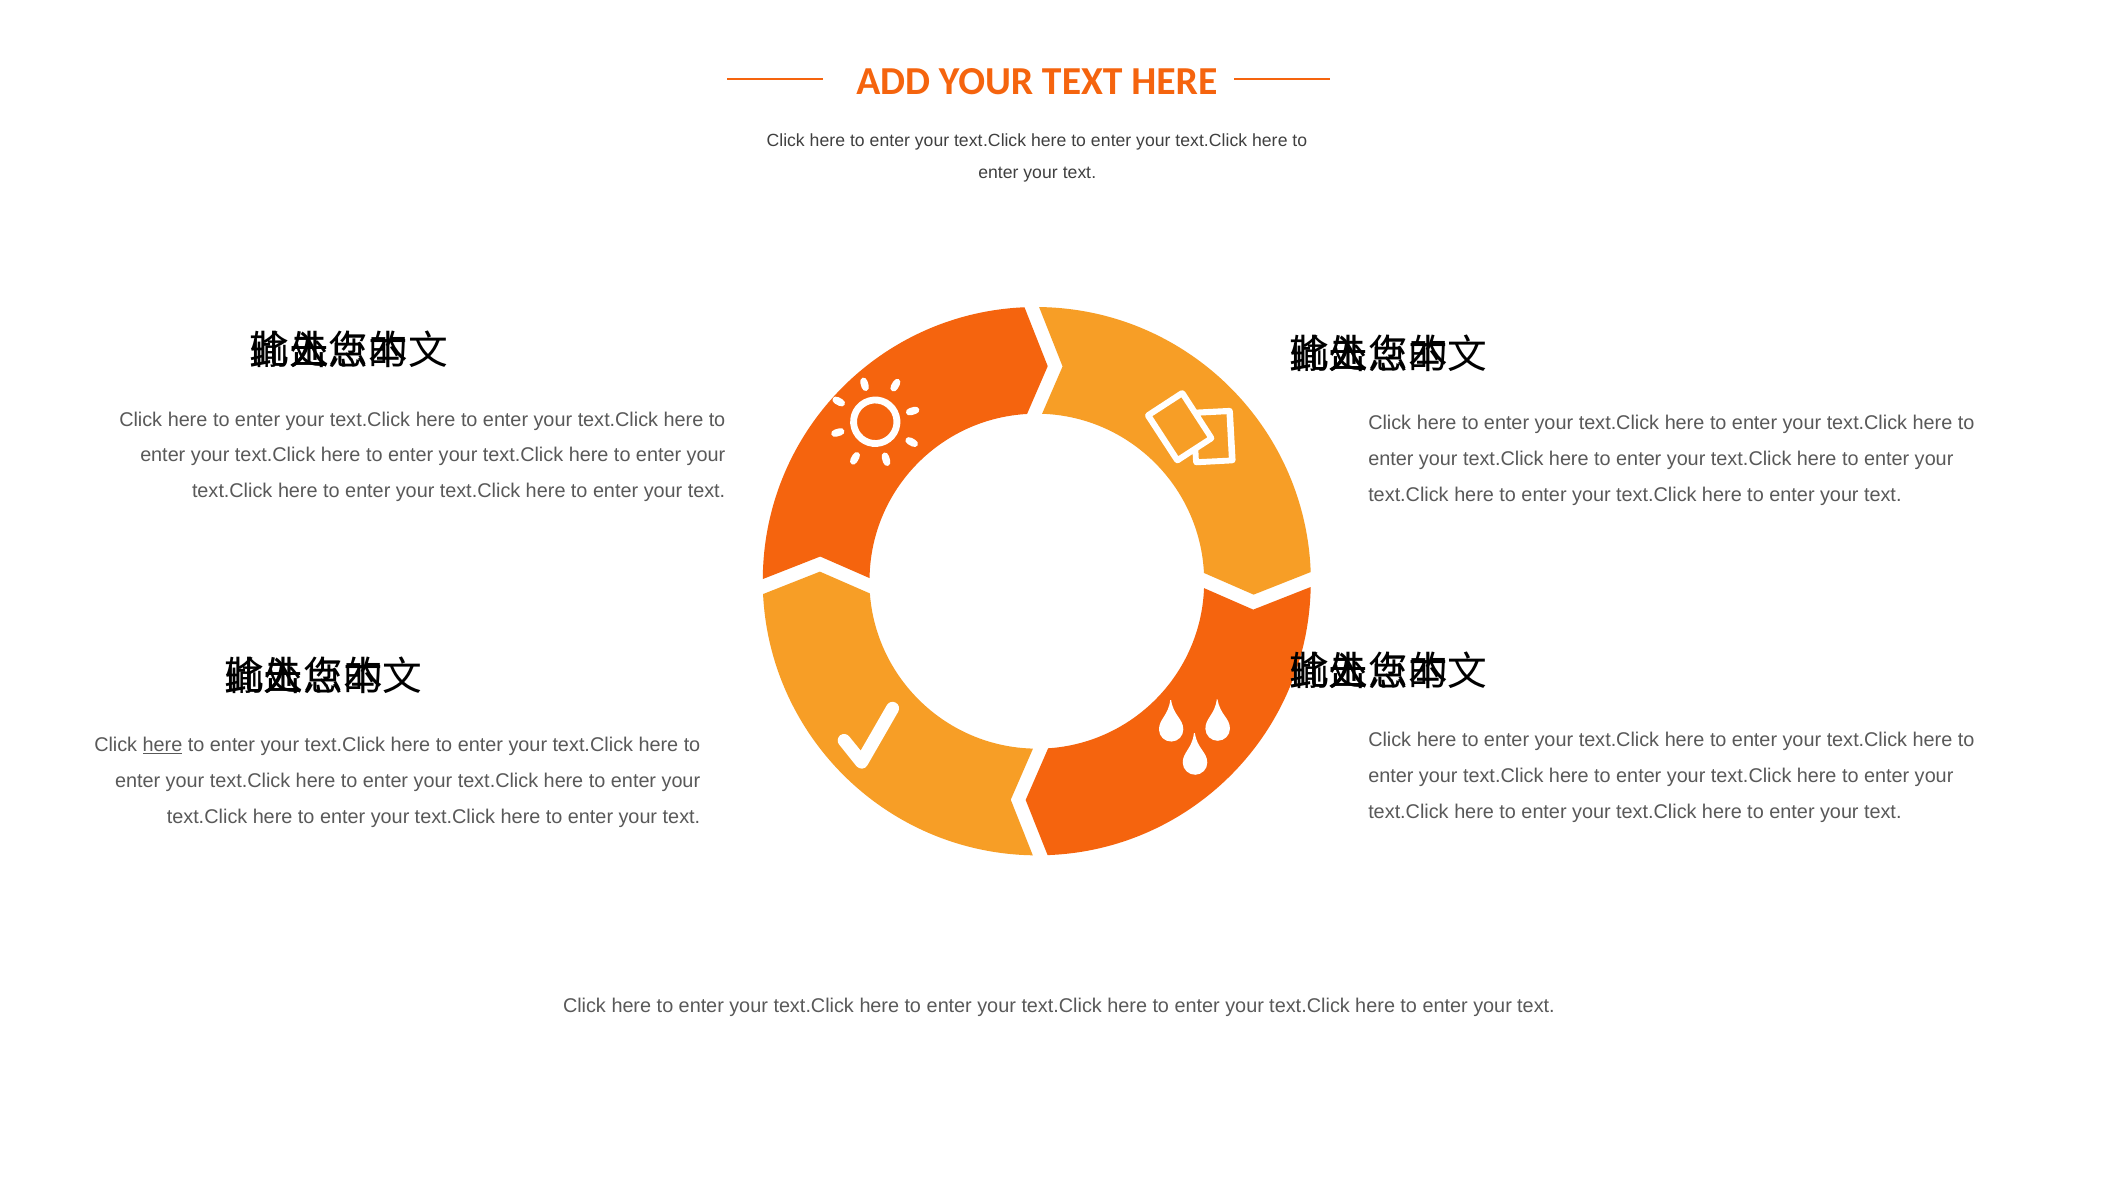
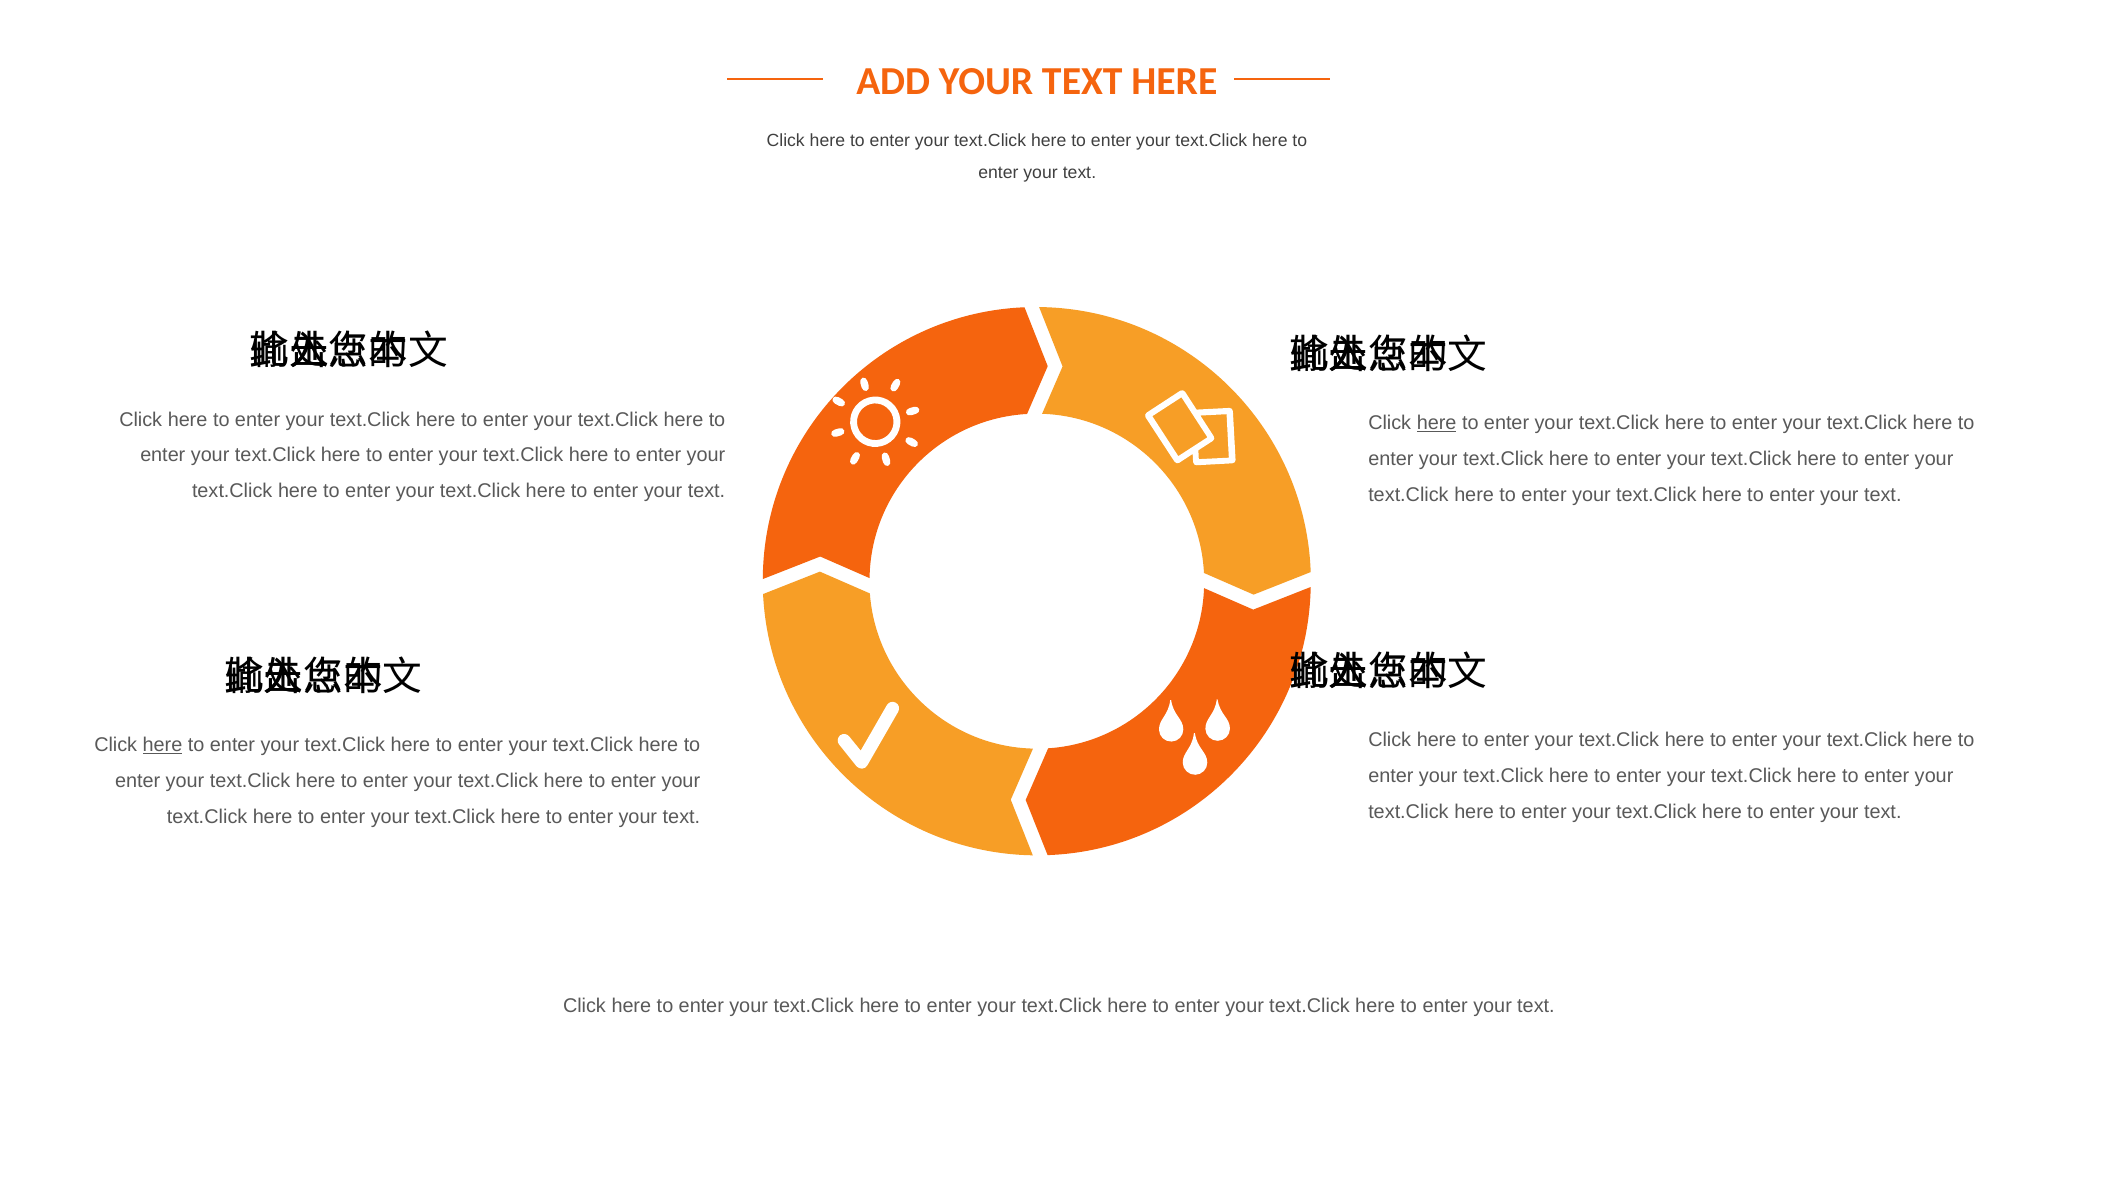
here underline: none -> present (1437, 423)
